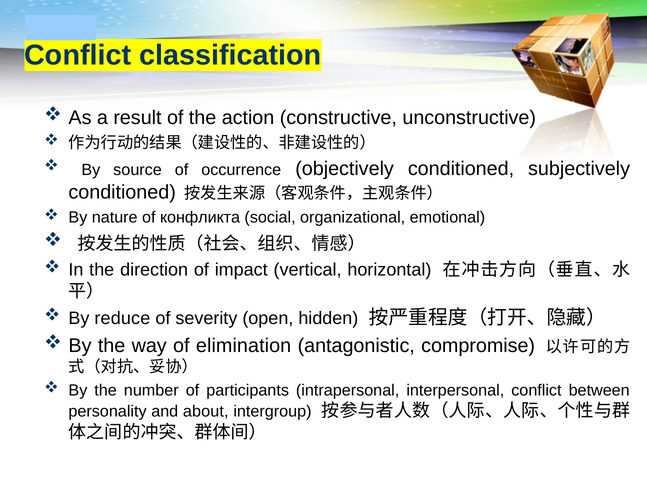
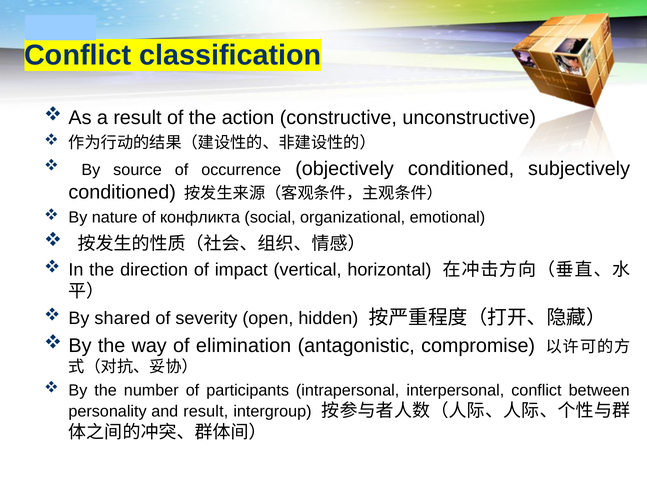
reduce: reduce -> shared (122, 319)
and about: about -> result (206, 412)
